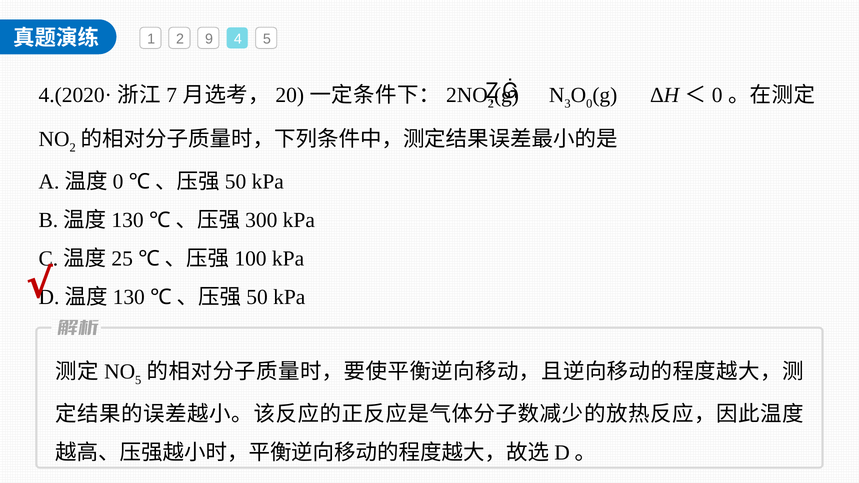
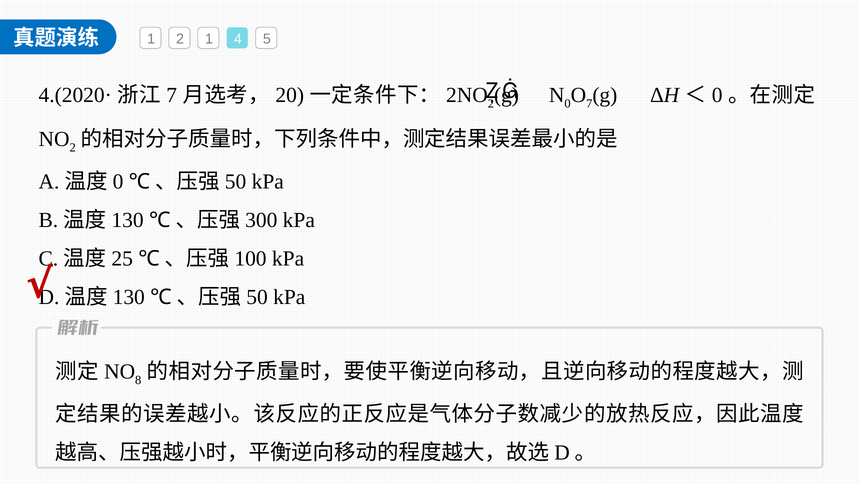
2 9: 9 -> 1 (209, 39)
3: 3 -> 0 (568, 104)
0: 0 -> 7 (589, 104)
5: 5 -> 8 (138, 380)
